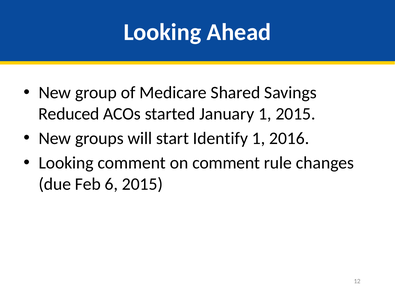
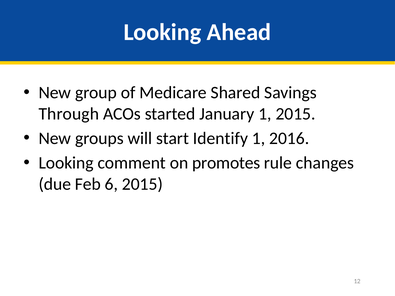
Reduced: Reduced -> Through (69, 114)
on comment: comment -> promotes (226, 163)
